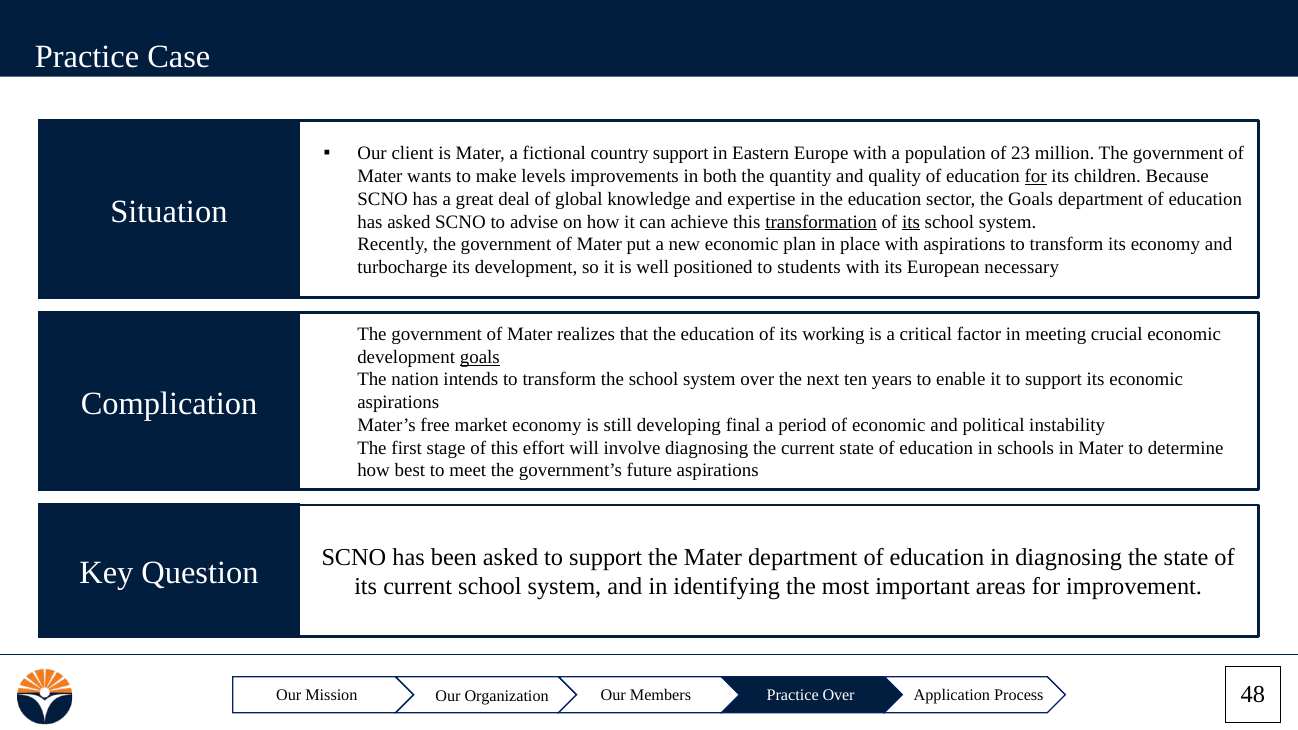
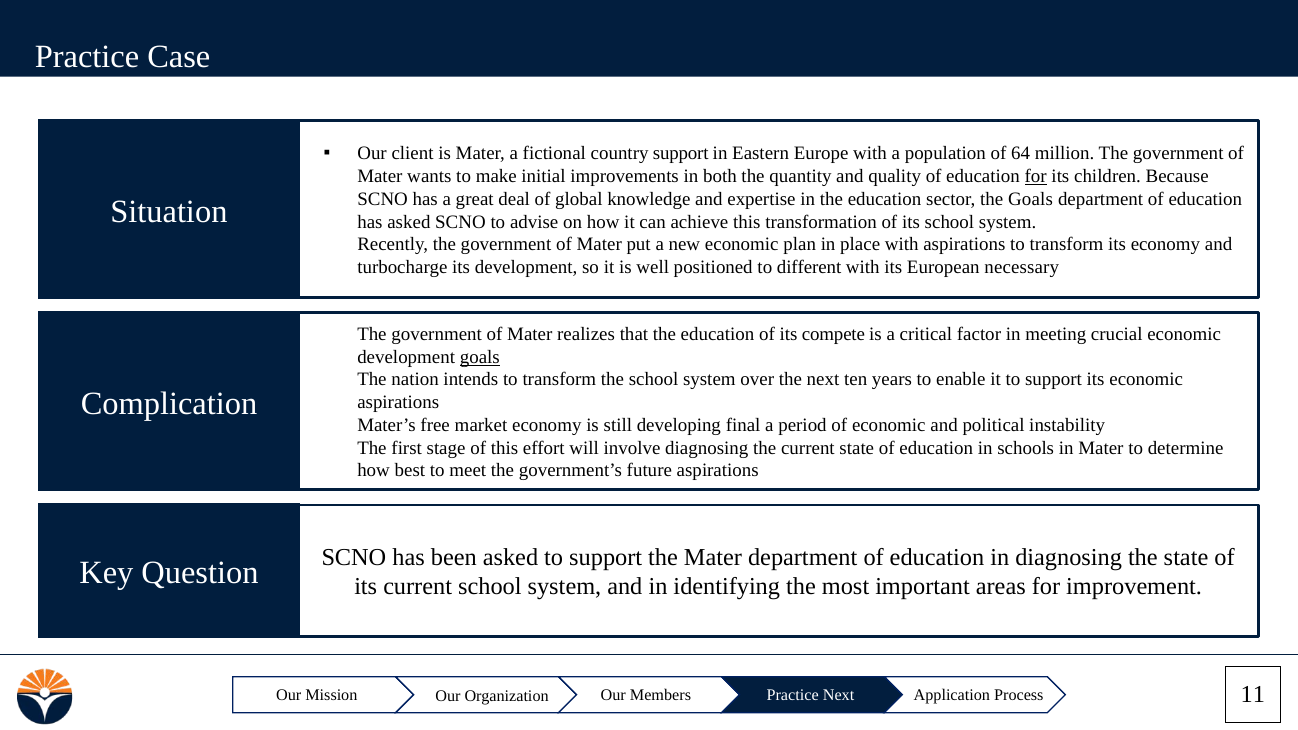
23: 23 -> 64 (1021, 154)
levels: levels -> initial (544, 176)
transformation underline: present -> none (821, 222)
its underline: present -> none (911, 222)
students: students -> different (809, 267)
working: working -> compete (833, 334)
48: 48 -> 11 (1253, 695)
Practice Over: Over -> Next (839, 695)
